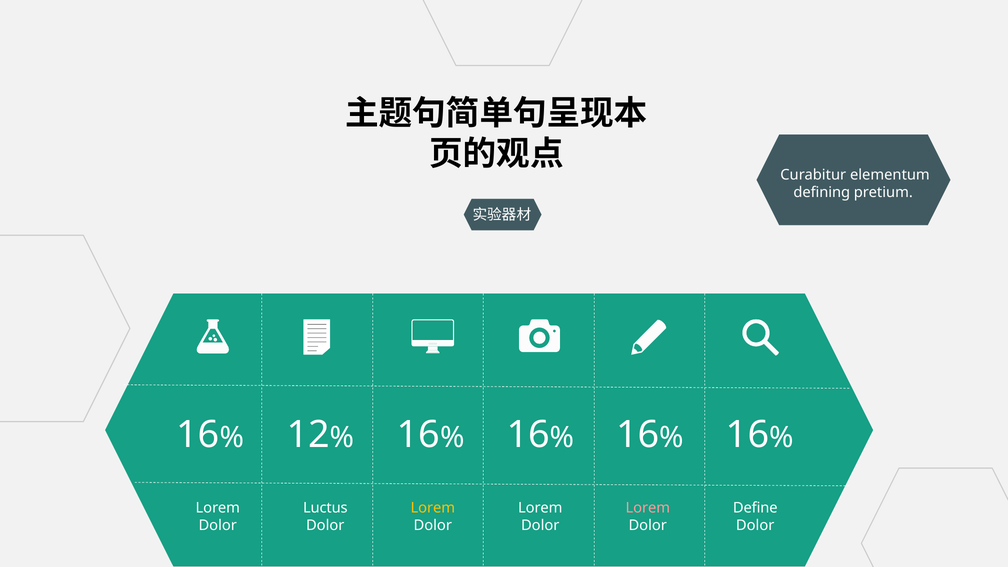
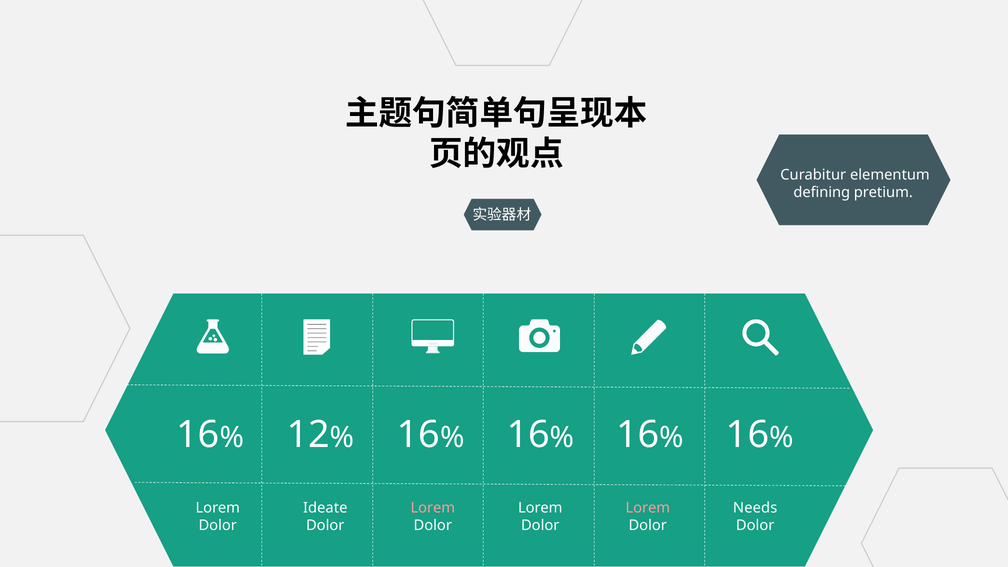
Luctus: Luctus -> Ideate (325, 508)
Lorem colour: yellow -> pink (433, 508)
Define: Define -> Needs (755, 508)
